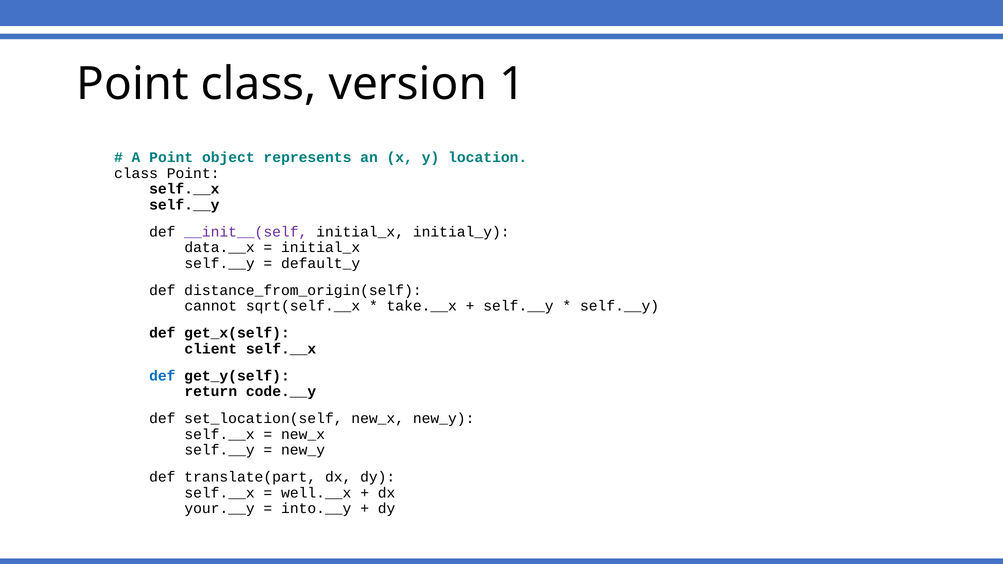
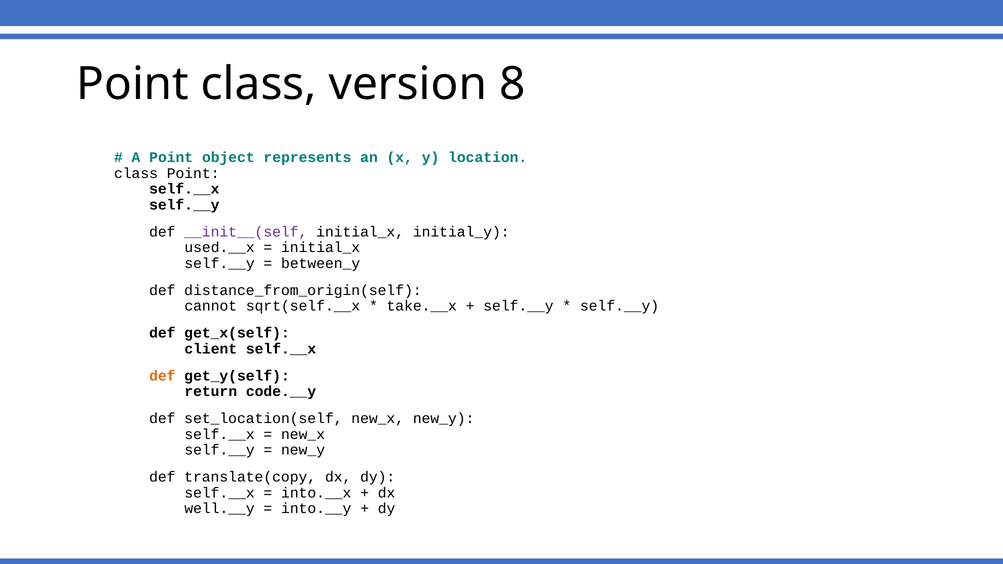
1: 1 -> 8 (512, 84)
data.__x: data.__x -> used.__x (220, 248)
default_y: default_y -> between_y (321, 263)
def colour: blue -> orange (162, 376)
translate(part: translate(part -> translate(copy (250, 477)
well.__x: well.__x -> into.__x (316, 493)
your.__y: your.__y -> well.__y (220, 509)
